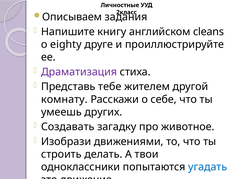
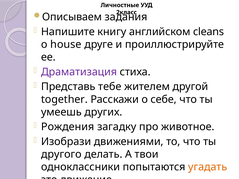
eighty: eighty -> house (66, 44)
комнату: комнату -> together (64, 99)
Создавать: Создавать -> Рождения (68, 127)
строить: строить -> другого (61, 154)
угадать colour: blue -> orange (208, 167)
